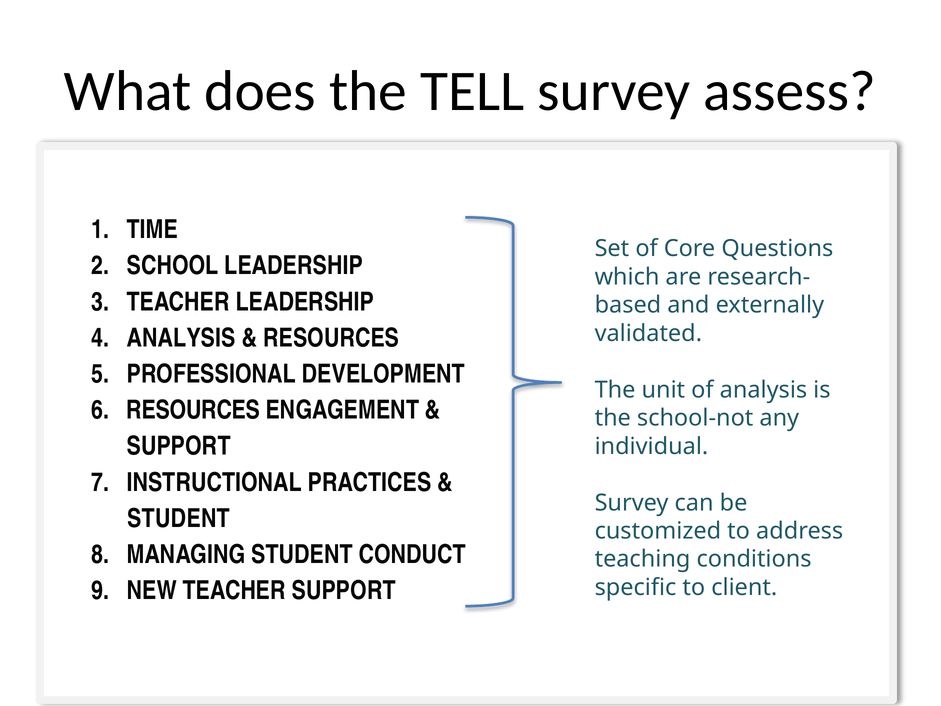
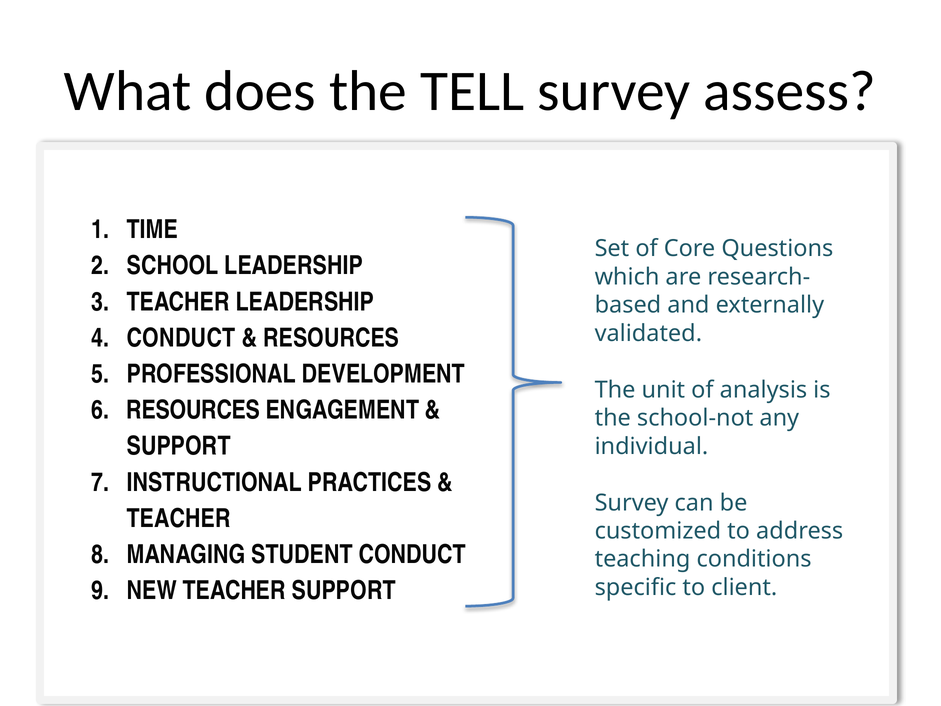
ANALYSIS: ANALYSIS -> CONDUCT (181, 338)
STUDENT: STUDENT -> TEACHER (179, 518)
